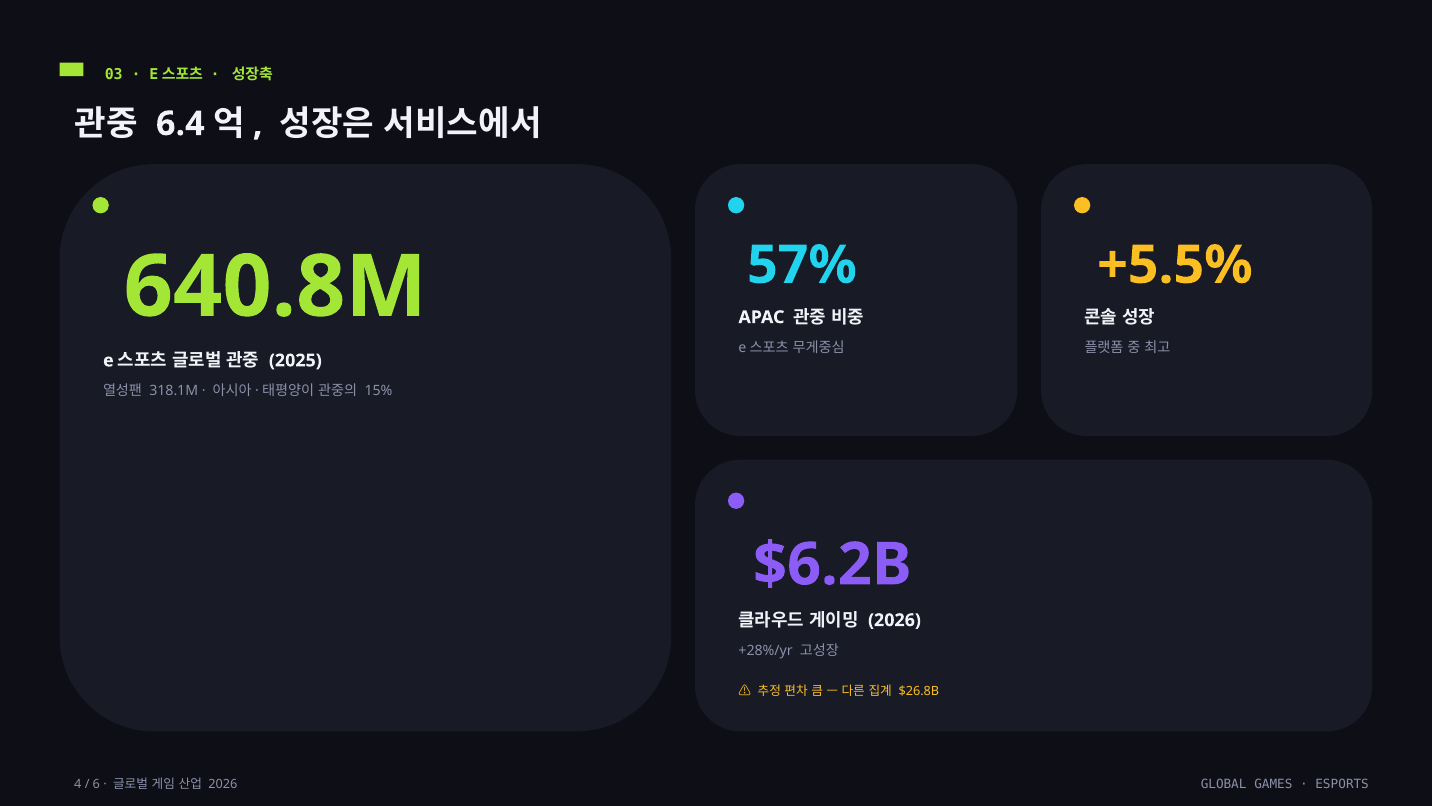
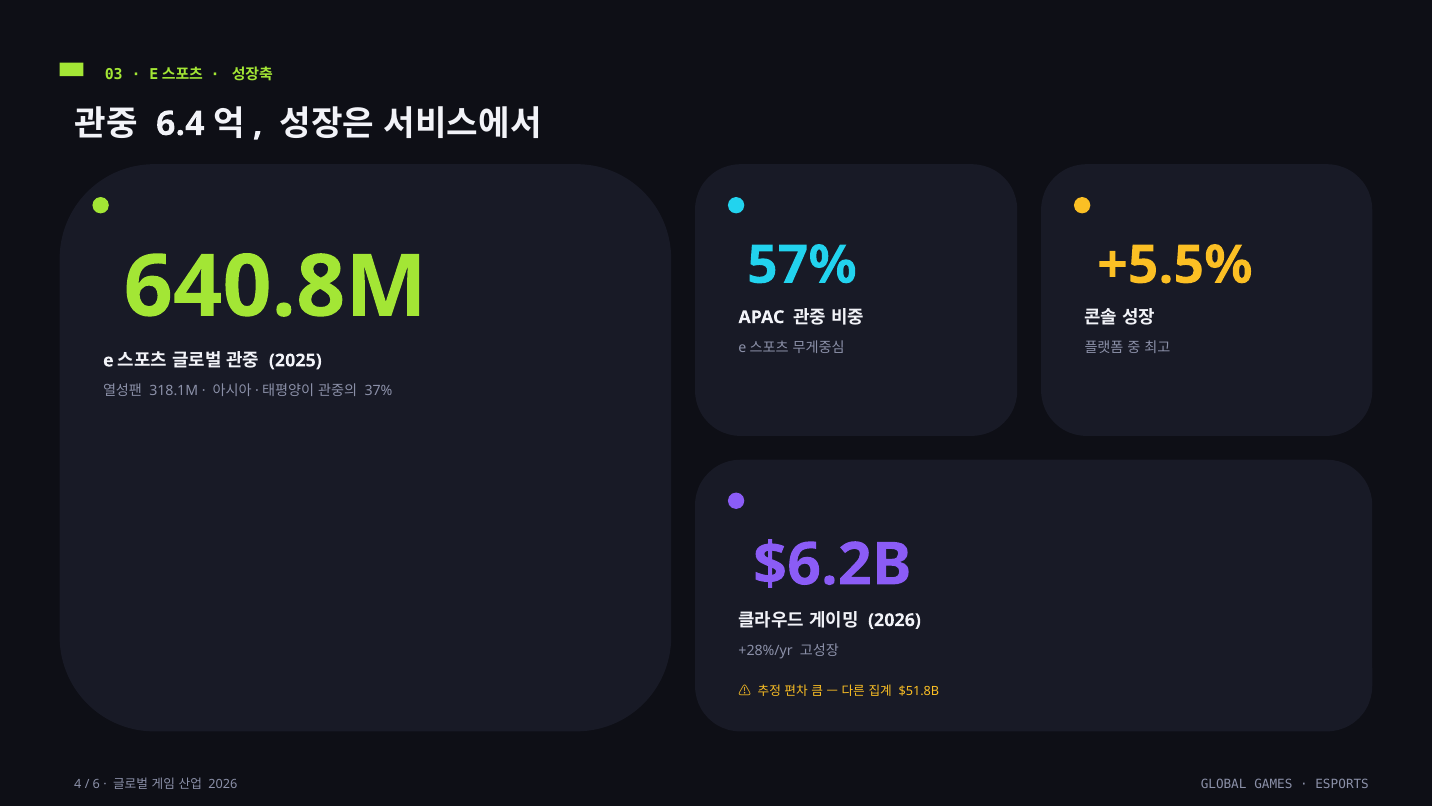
15%: 15% -> 37% (379, 391)
$26.8B: $26.8B -> $51.8B (919, 691)
